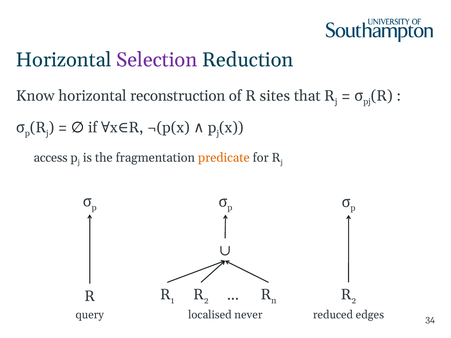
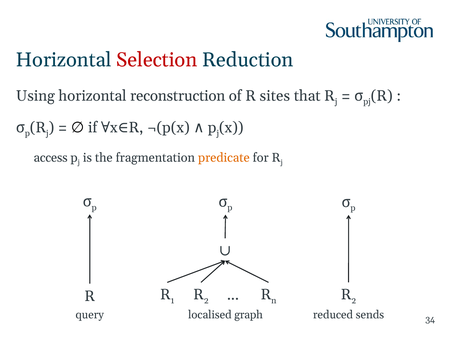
Selection colour: purple -> red (157, 60)
Know: Know -> Using (35, 96)
never: never -> graph (249, 315)
edges: edges -> sends (370, 315)
